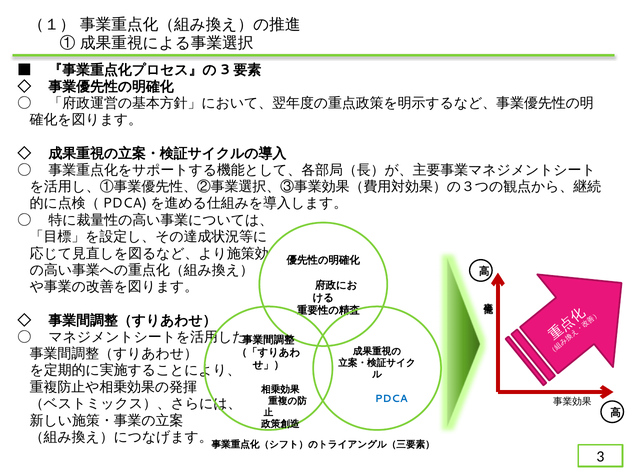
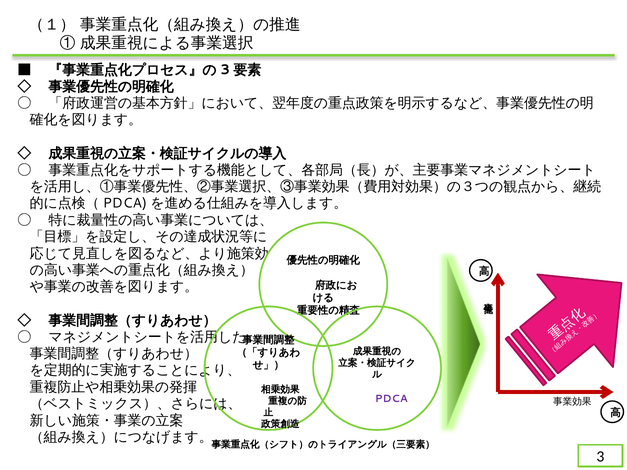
PDCA colour: blue -> purple (391, 399)
